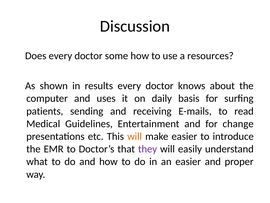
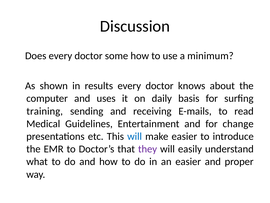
resources: resources -> minimum (210, 56)
patients: patients -> training (45, 111)
will colour: orange -> blue (135, 136)
